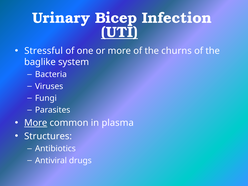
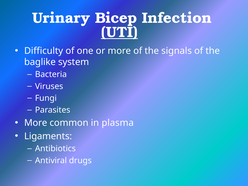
Stressful: Stressful -> Difficulty (44, 51)
churns: churns -> signals (177, 51)
More underline: present -> none (36, 123)
Structures: Structures -> Ligaments (48, 136)
